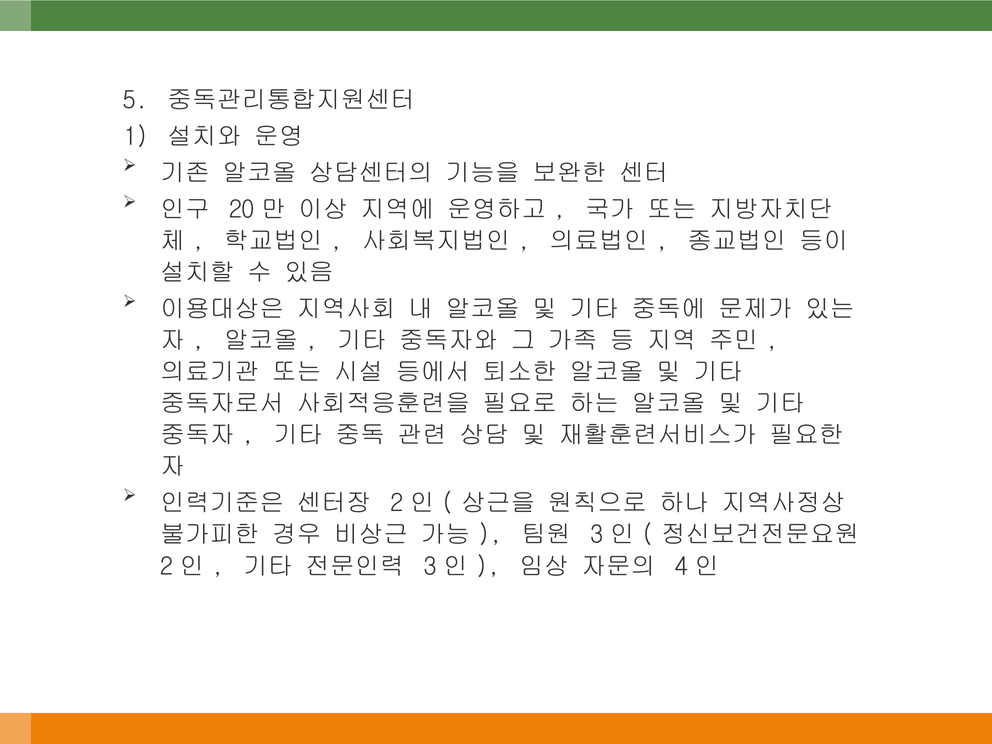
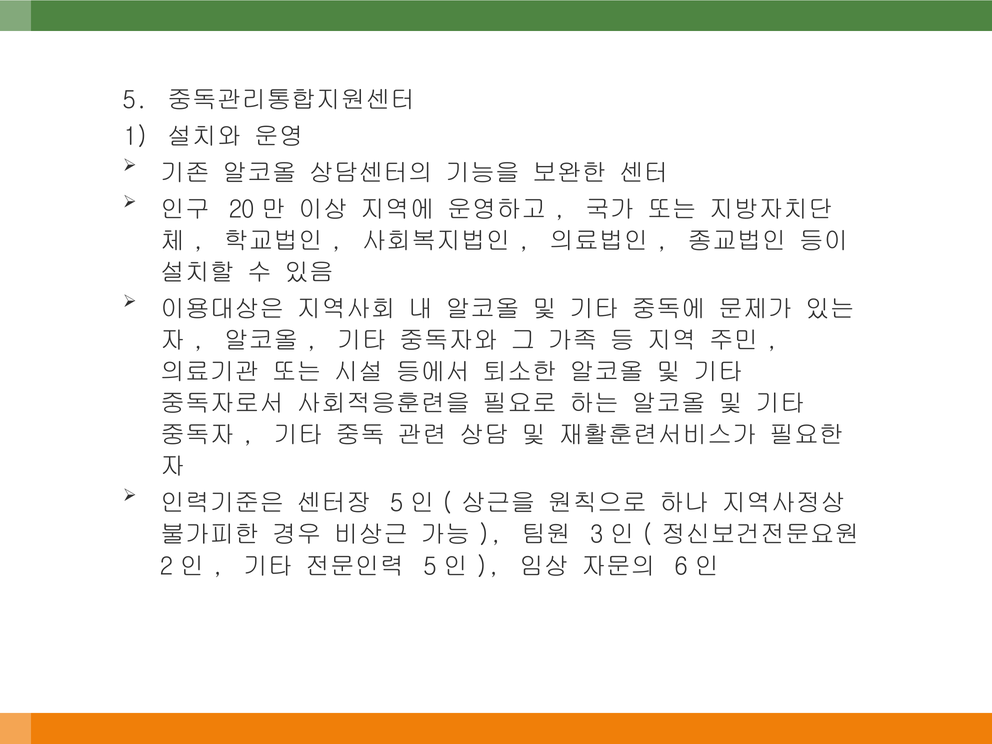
2: 2 -> 5 (397, 503)
3: 3 -> 5 (430, 566)
4: 4 -> 6 (681, 566)
